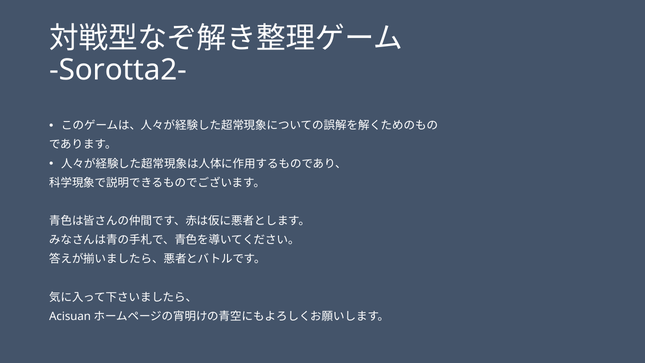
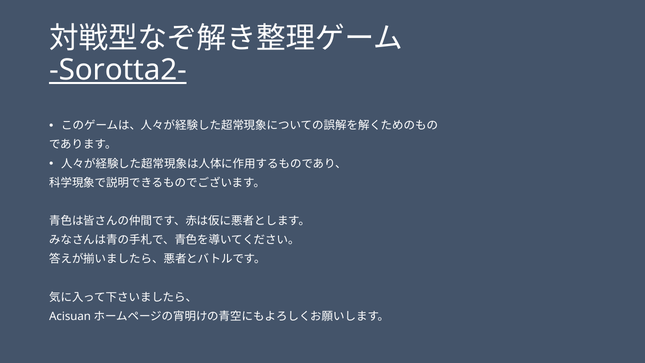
Sorotta2- underline: none -> present (118, 70)
